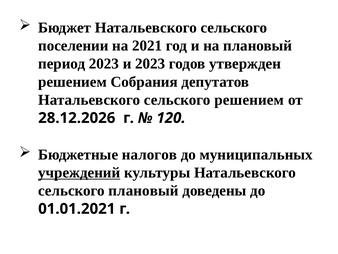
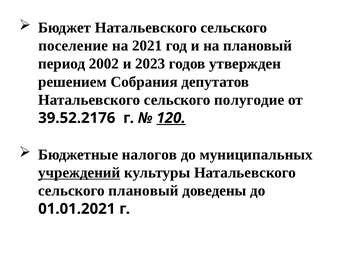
поселении: поселении -> поселение (73, 46)
период 2023: 2023 -> 2002 (104, 64)
сельского решением: решением -> полугодие (249, 100)
28.12.2026: 28.12.2026 -> 39.52.2176 (77, 118)
120 underline: none -> present (171, 118)
